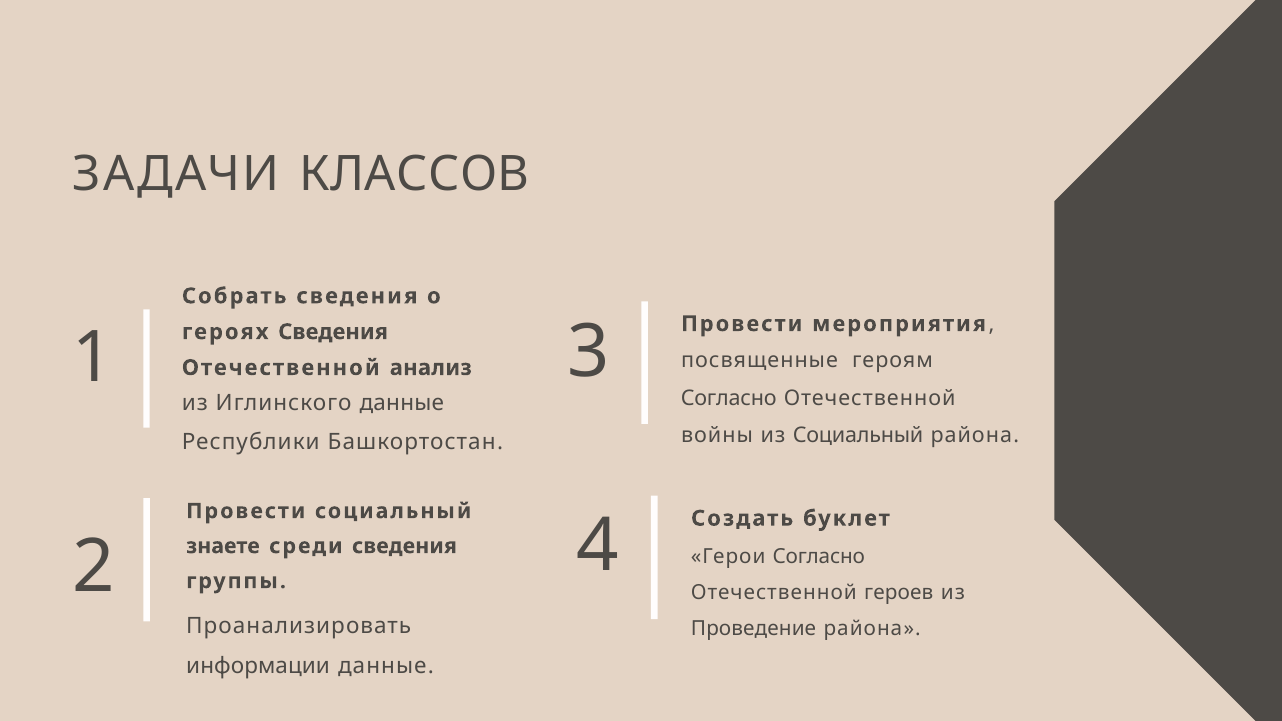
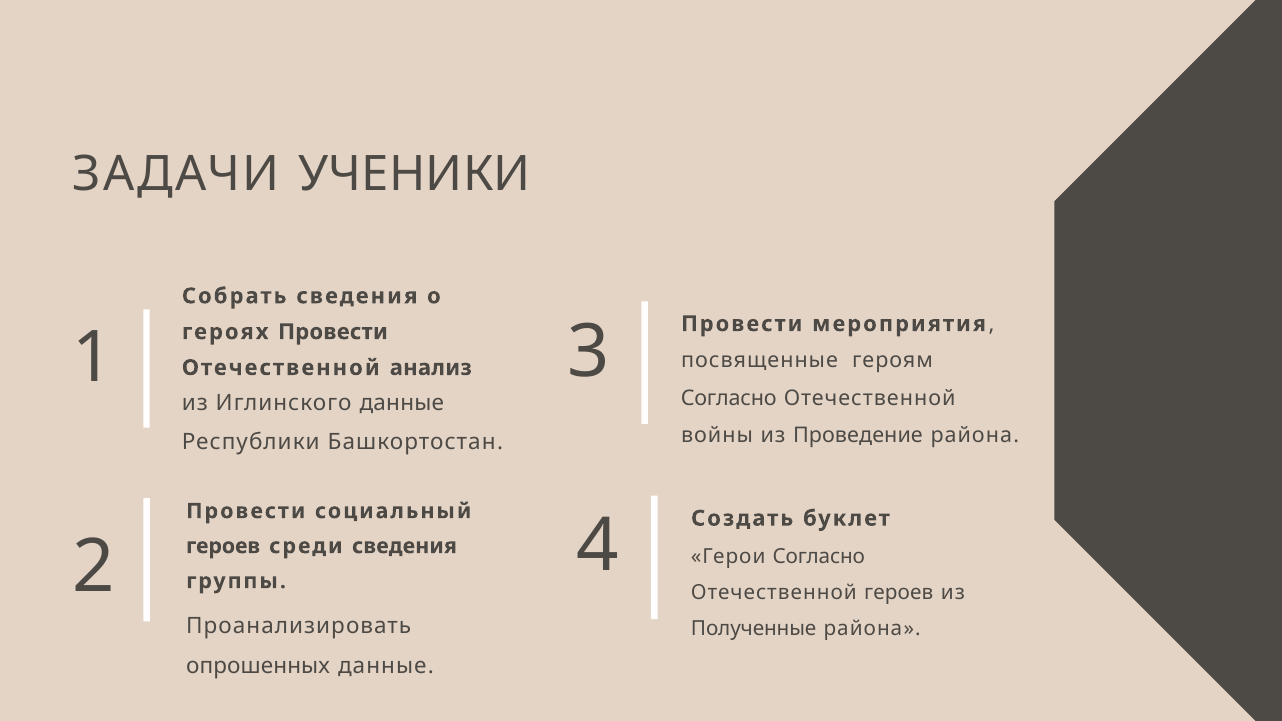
КЛАССОВ: КЛАССОВ -> УЧЕНИКИ (415, 174)
героях Сведения: Сведения -> Провести (333, 332)
из Социальный: Социальный -> Проведение (858, 436)
знаете: знаете -> героев (223, 546)
Проведение: Проведение -> Полученные (754, 629)
информации: информации -> опрошенных (258, 666)
